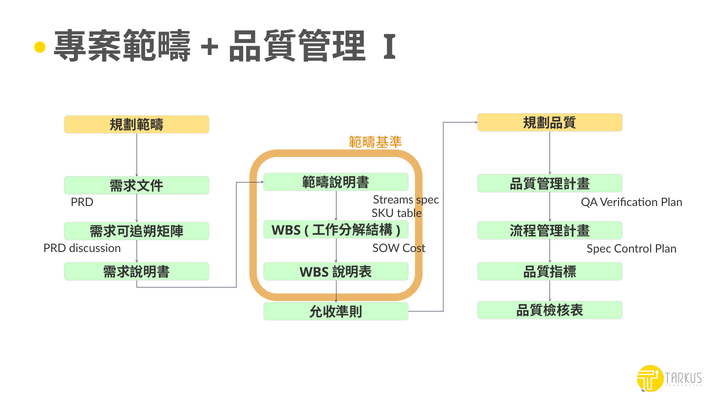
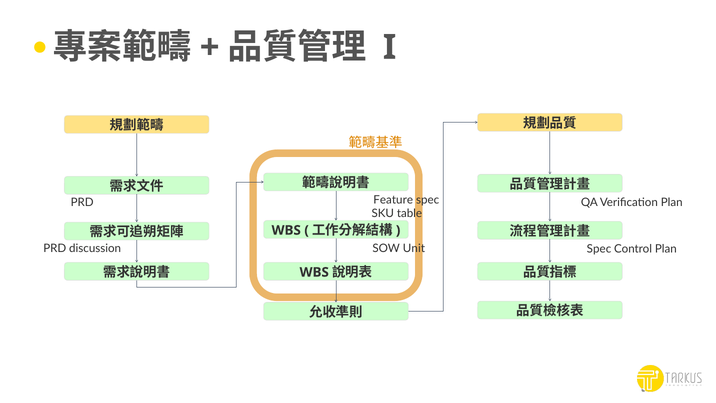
Streams: Streams -> Feature (393, 200)
Cost: Cost -> Unit (414, 248)
